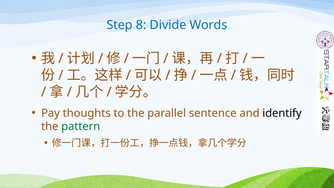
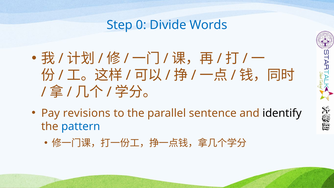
8: 8 -> 0 (141, 25)
thoughts: thoughts -> revisions (87, 113)
pattern colour: green -> blue (81, 126)
